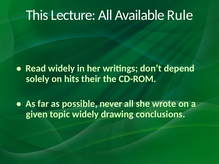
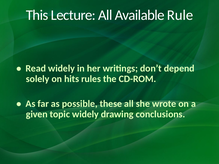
their: their -> rules (91, 79)
never: never -> these (111, 104)
